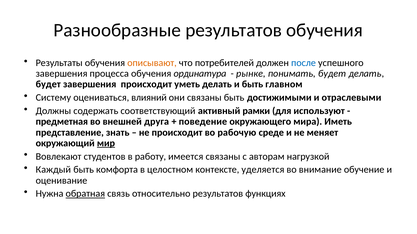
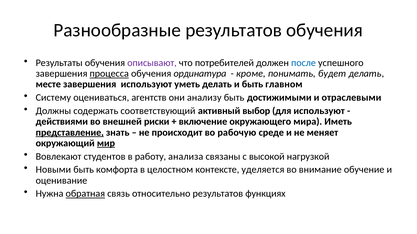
описывают colour: orange -> purple (152, 63)
процесса underline: none -> present (109, 74)
рынке: рынке -> кроме (251, 74)
будет: будет -> месте (48, 85)
завершения происходит: происходит -> используют (146, 85)
влияний: влияний -> агентств (149, 98)
они связаны: связаны -> анализу (204, 98)
рамки: рамки -> выбор (256, 111)
предметная: предметная -> действиями (62, 122)
друга: друга -> риски (157, 122)
поведение: поведение -> включение (203, 122)
представление underline: none -> present (70, 133)
имеется: имеется -> анализа (186, 157)
авторам: авторам -> высокой (267, 157)
Каждый: Каждый -> Новыми (53, 170)
